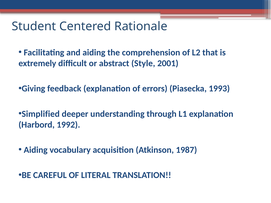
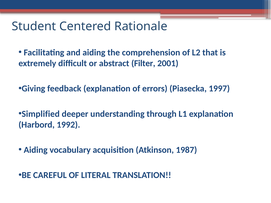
Style: Style -> Filter (143, 63)
1993: 1993 -> 1997 (219, 89)
